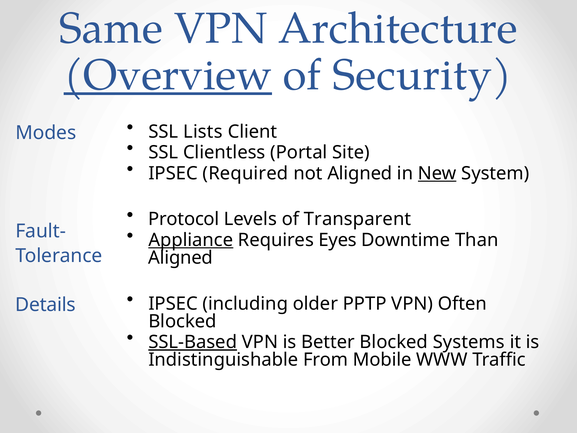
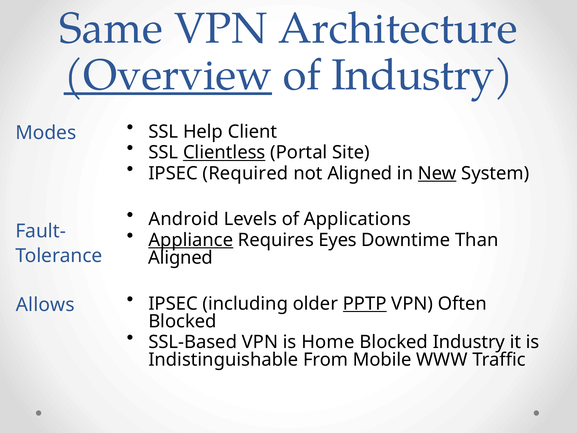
of Security: Security -> Industry (423, 75)
Lists: Lists -> Help (203, 132)
Clientless underline: none -> present (224, 152)
Protocol: Protocol -> Android (184, 219)
Transparent: Transparent -> Applications (358, 219)
PPTP underline: none -> present (365, 303)
Details: Details -> Allows (45, 305)
SSL-Based underline: present -> none (193, 342)
Better: Better -> Home (328, 342)
Blocked Systems: Systems -> Industry (469, 342)
